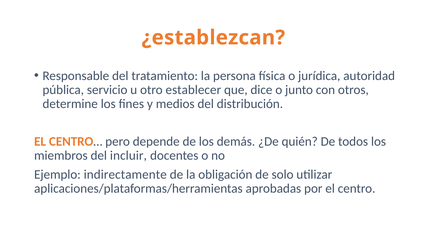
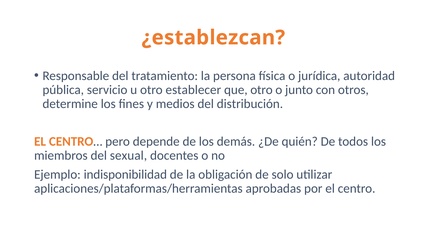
que dice: dice -> otro (262, 90)
incluir: incluir -> sexual (128, 156)
indirectamente: indirectamente -> indisponibilidad (125, 174)
